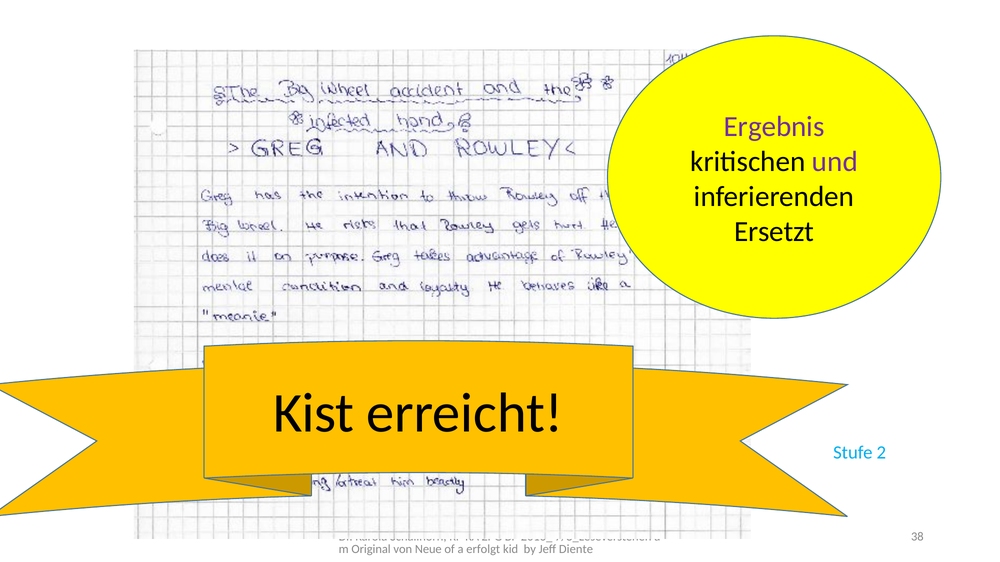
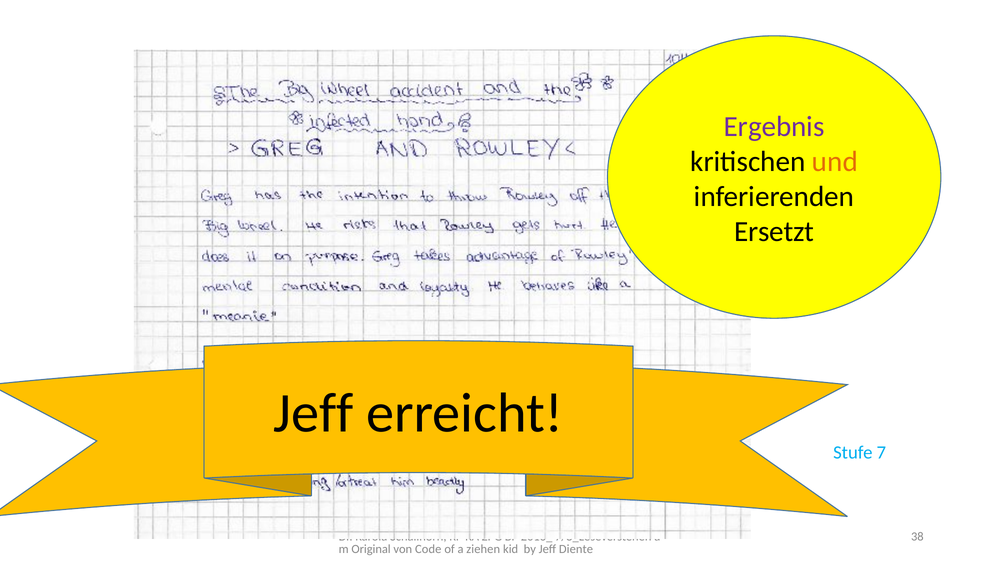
und colour: purple -> orange (835, 162)
Kist: Kist -> Jeff (313, 414)
2: 2 -> 7 (881, 453)
Neue: Neue -> Code (428, 550)
erfolgt: erfolgt -> ziehen (483, 550)
